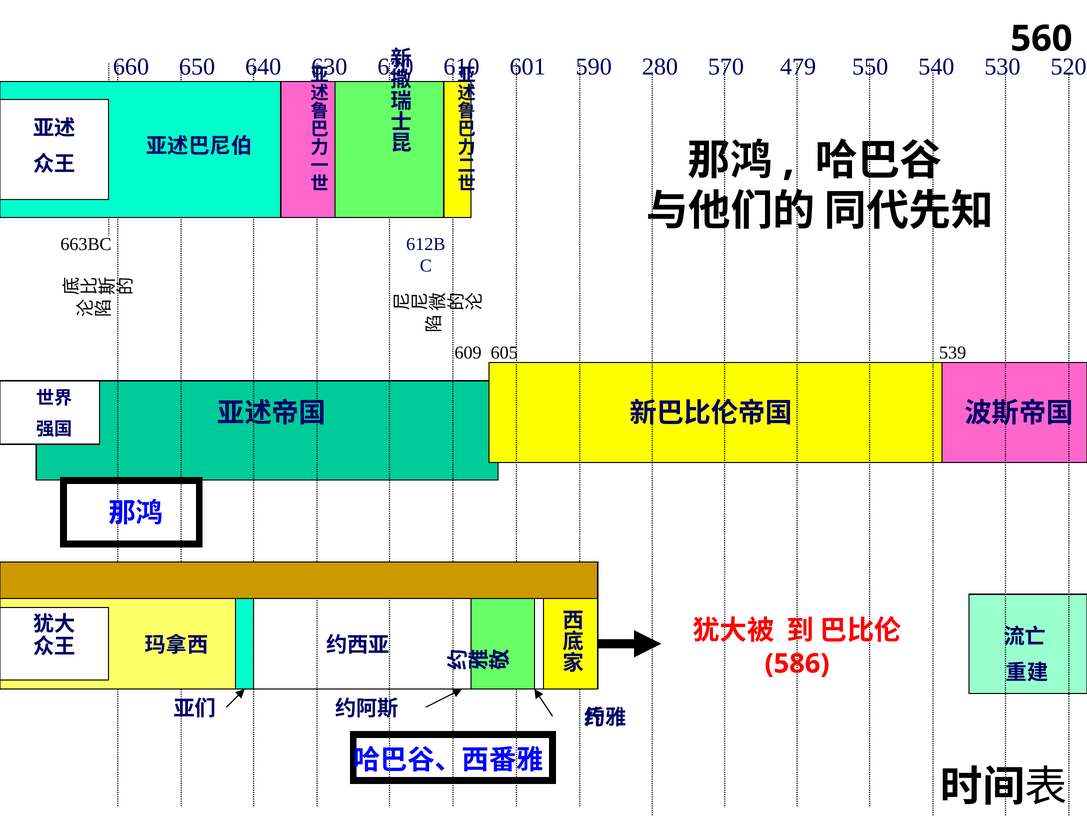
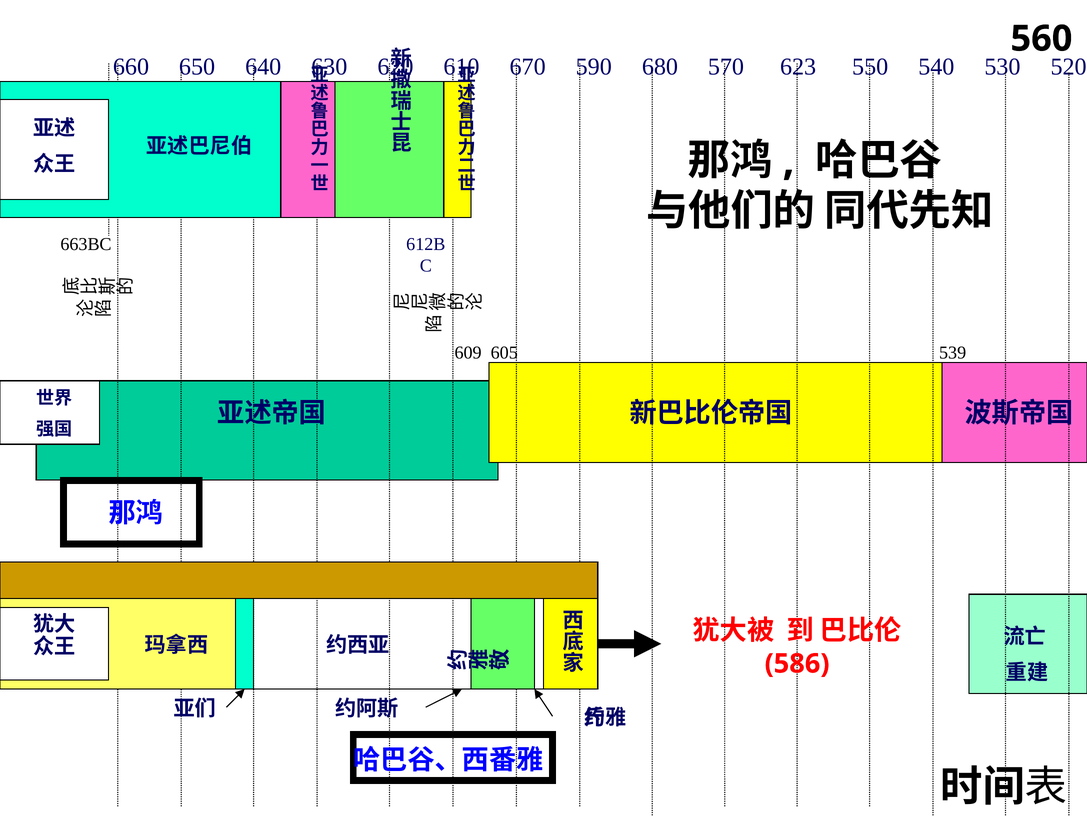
601: 601 -> 670 (528, 67)
280: 280 -> 680 (660, 67)
479: 479 -> 623 (798, 67)
